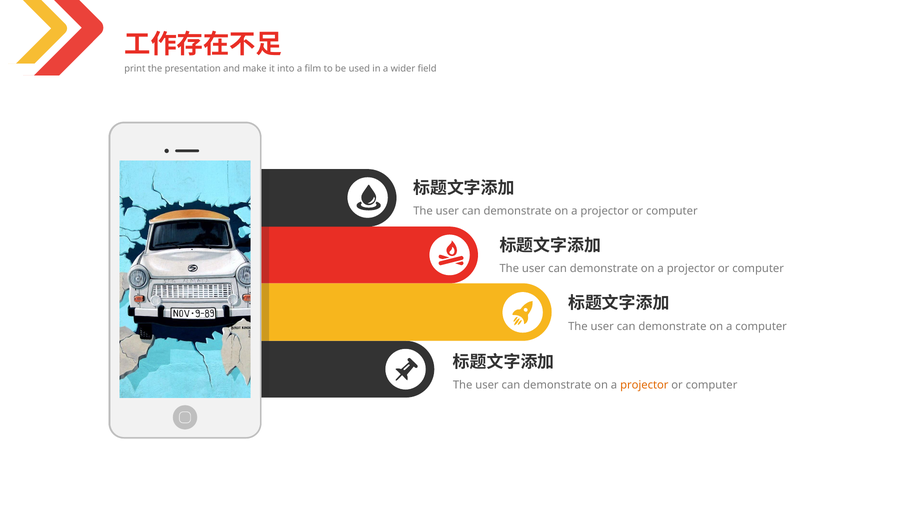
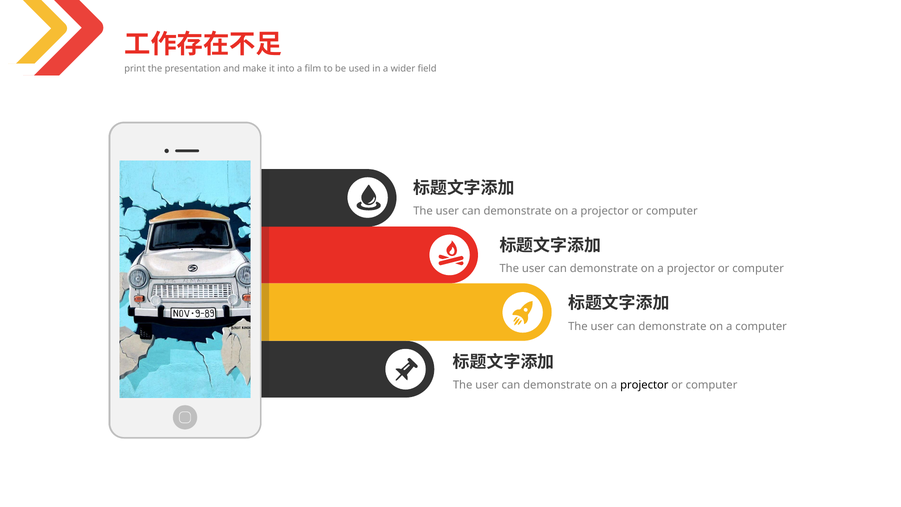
projector colour: orange -> black (644, 385)
